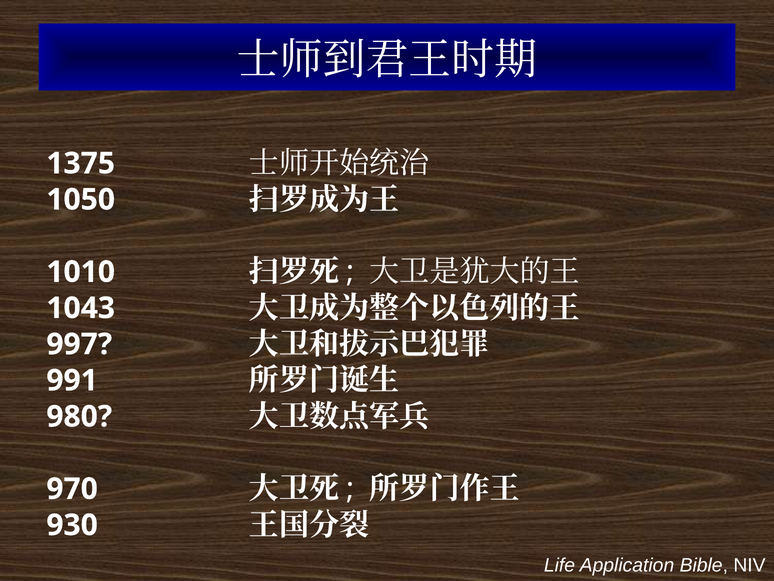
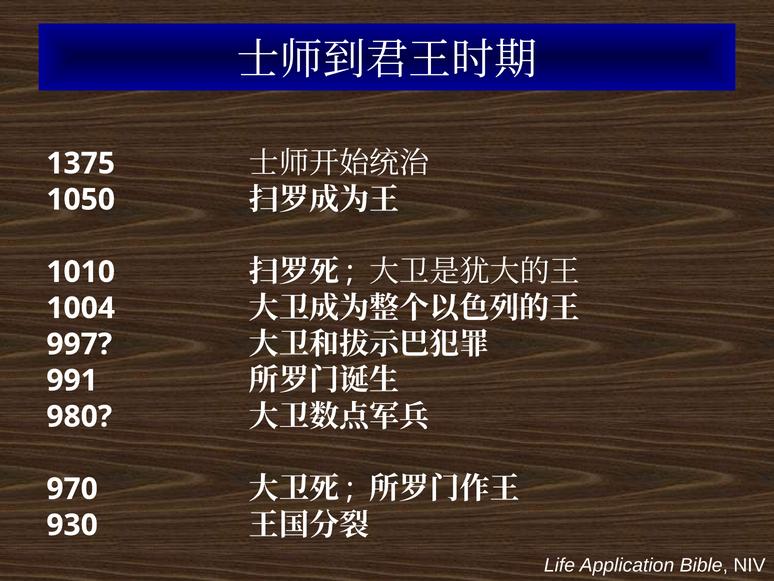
1043: 1043 -> 1004 (81, 308)
